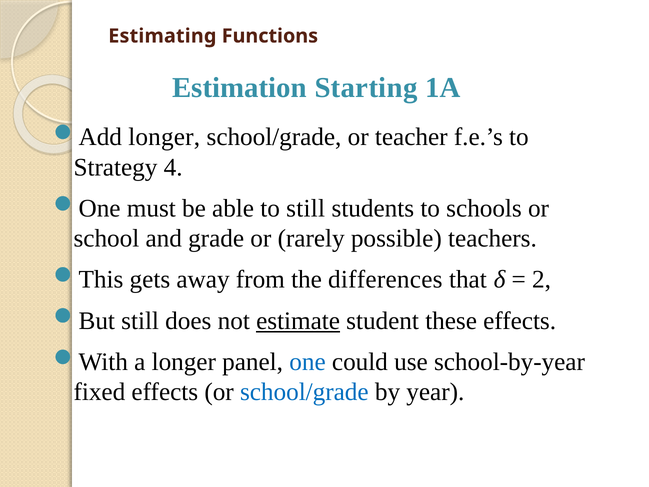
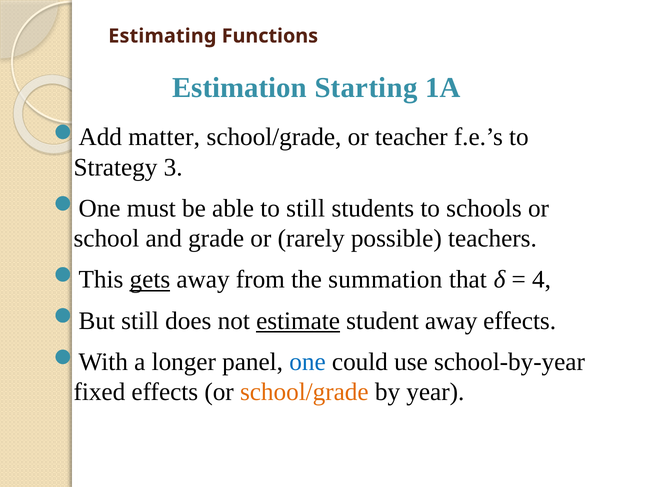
longer: longer -> matter (164, 137)
4: 4 -> 3 (173, 167)
gets underline: none -> present (150, 280)
differences: differences -> summation (385, 280)
2: 2 -> 4 (542, 280)
student these: these -> away (451, 321)
school/grade colour: blue -> orange (304, 392)
